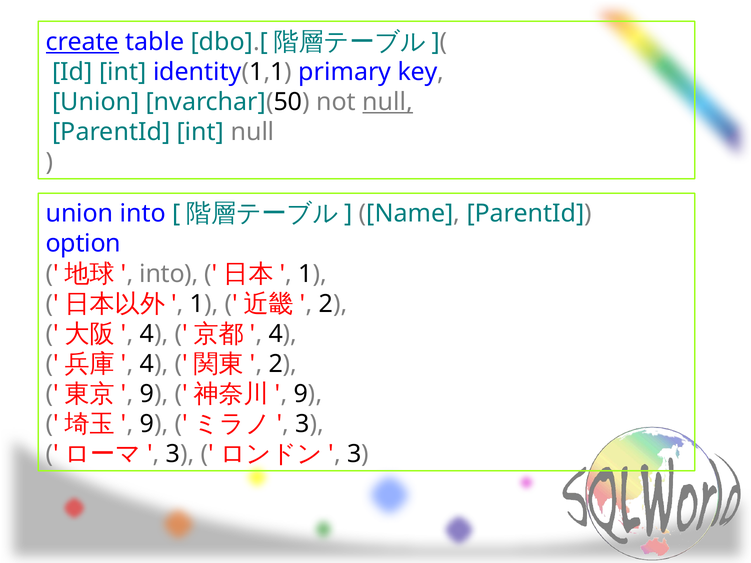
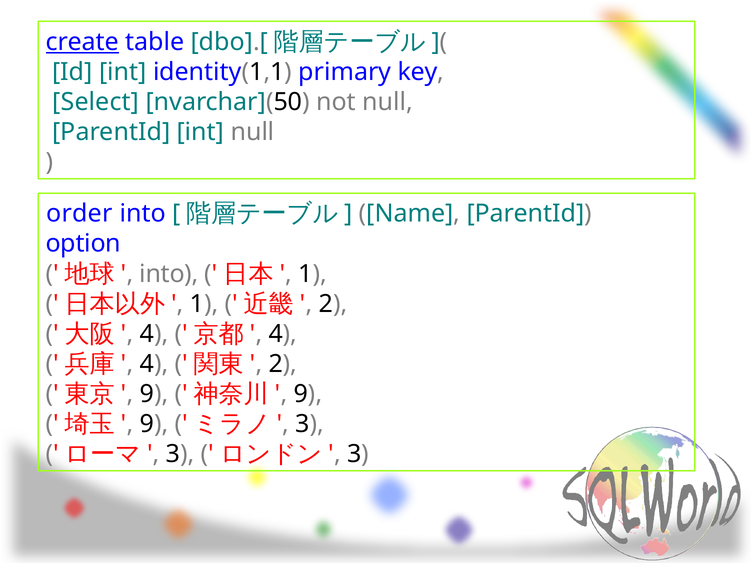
Union: Union -> Select (96, 102)
null underline: present -> none (388, 102)
union: union -> order (79, 214)
